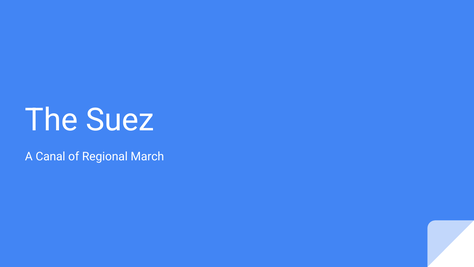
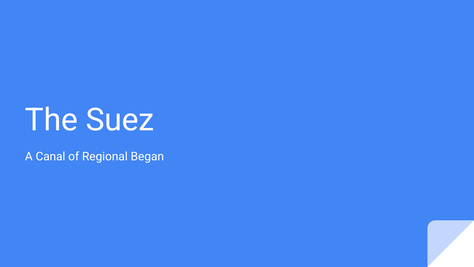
March: March -> Began (147, 156)
